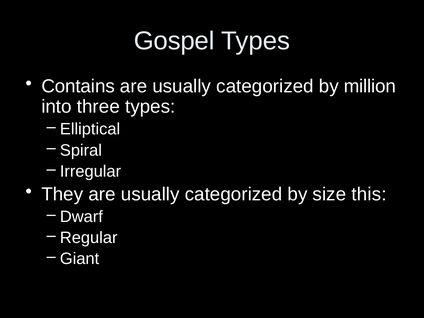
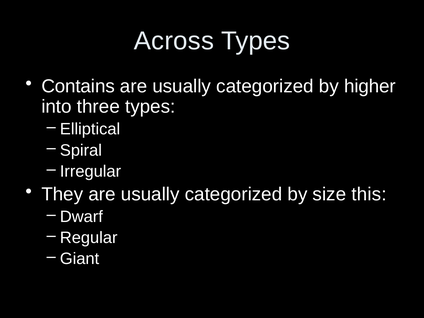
Gospel: Gospel -> Across (174, 41)
million: million -> higher (370, 86)
